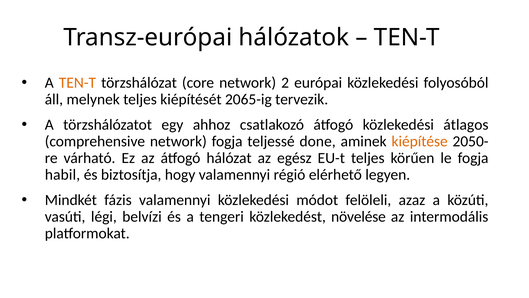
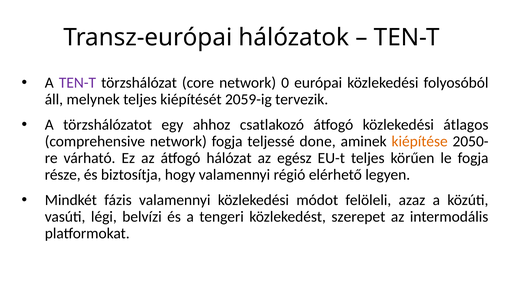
TEN-T colour: orange -> purple (77, 83)
2: 2 -> 0 (285, 83)
2065-ig: 2065-ig -> 2059-ig (248, 99)
habil: habil -> része (63, 174)
növelése: növelése -> szerepet (358, 216)
